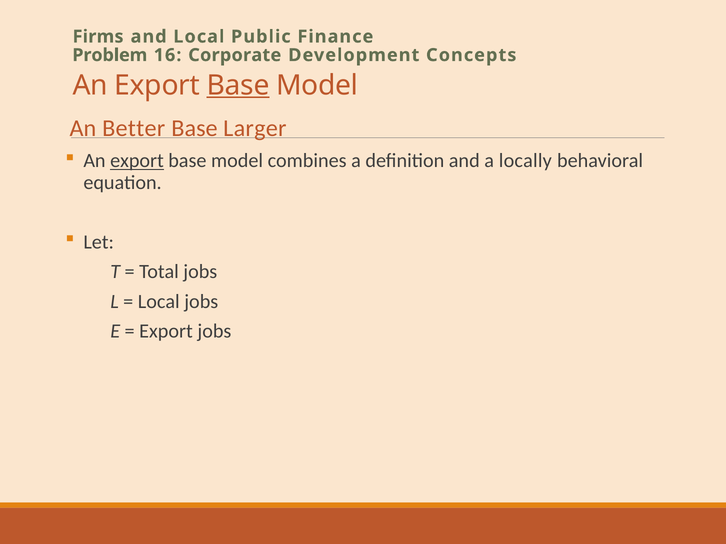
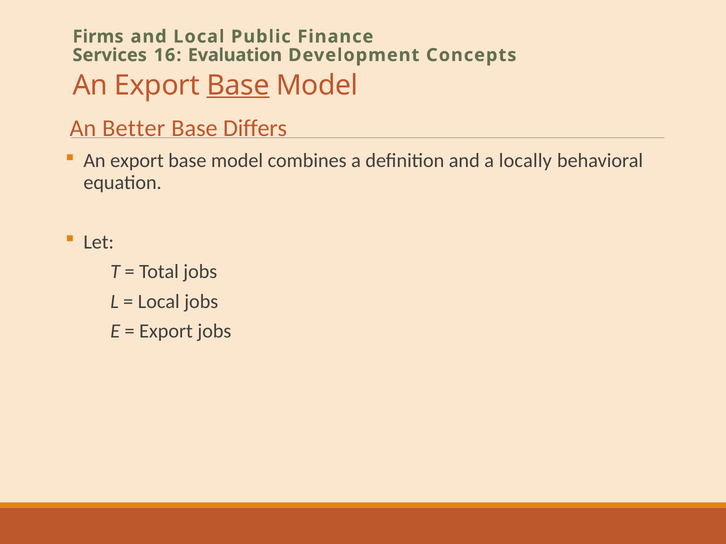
Problem: Problem -> Services (110, 55)
Corporate: Corporate -> Evaluation (235, 55)
Larger: Larger -> Differs (255, 129)
export underline: present -> none (137, 161)
